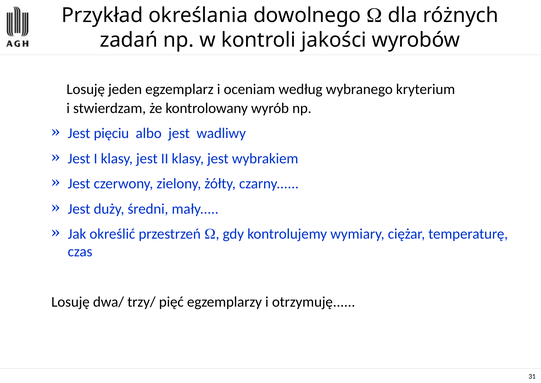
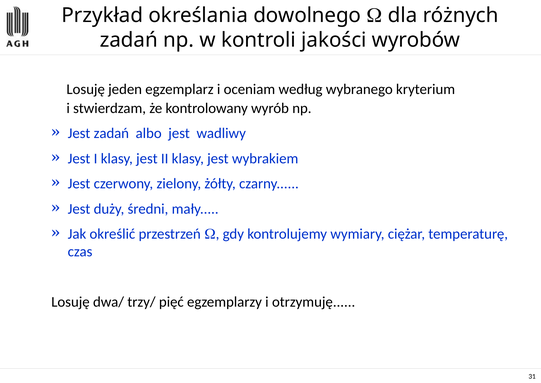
Jest pięciu: pięciu -> zadań (111, 133)
